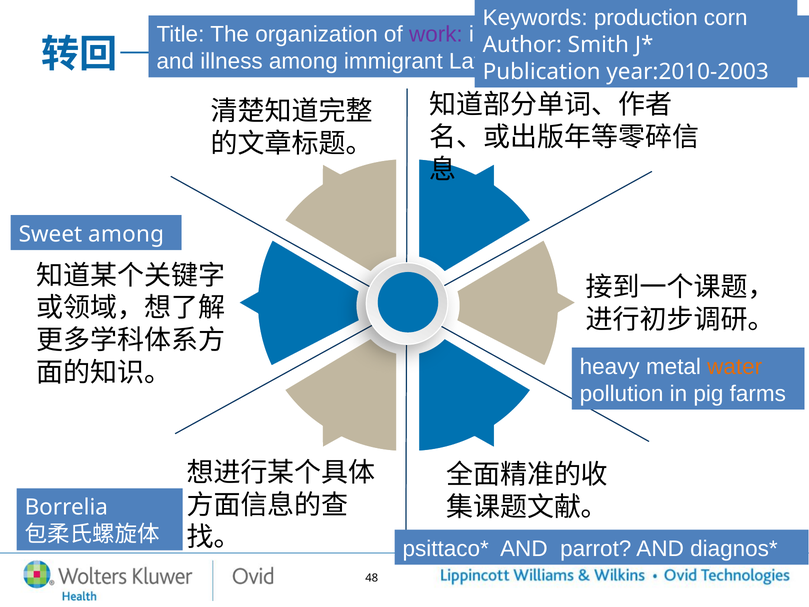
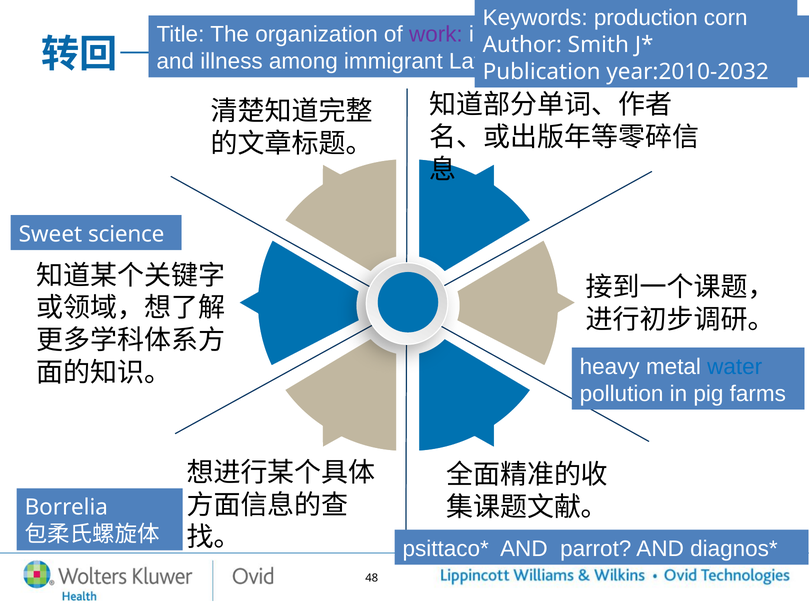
year:2010-2003: year:2010-2003 -> year:2010-2032 (688, 72)
Sweet among: among -> science (126, 234)
water colour: orange -> blue (735, 367)
